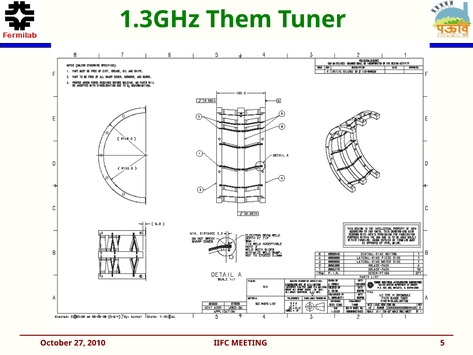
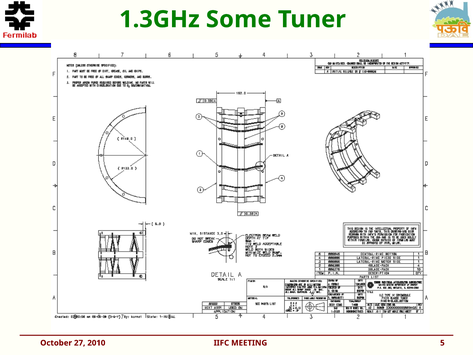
Them: Them -> Some (239, 19)
